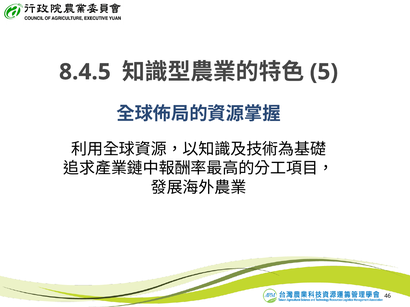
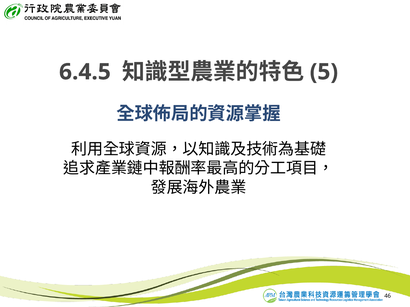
8.4.5: 8.4.5 -> 6.4.5 (85, 72)
